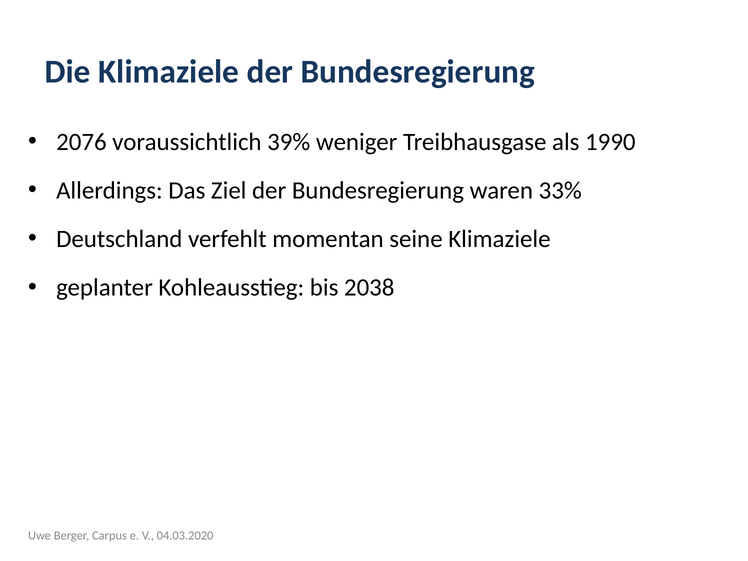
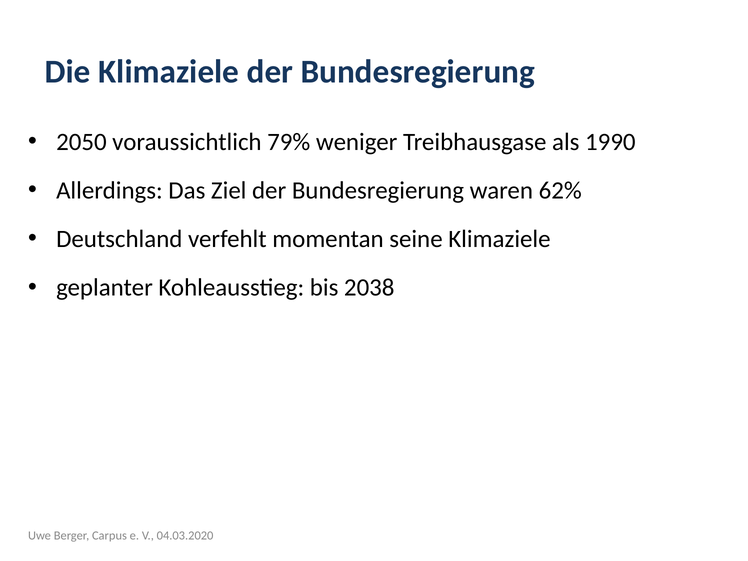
2076: 2076 -> 2050 (81, 142)
39%: 39% -> 79% (289, 142)
33%: 33% -> 62% (560, 191)
